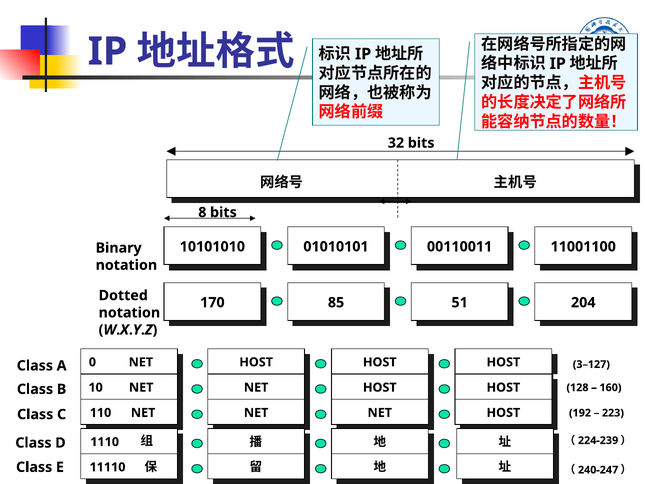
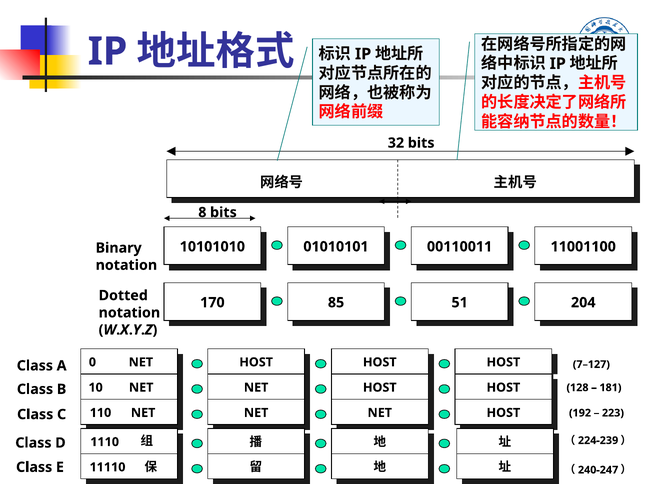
3–127: 3–127 -> 7–127 (591, 364)
160: 160 -> 181 (610, 387)
